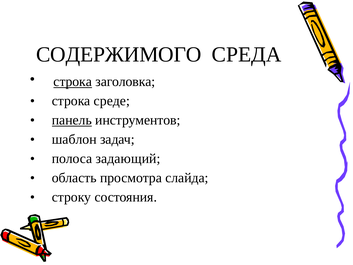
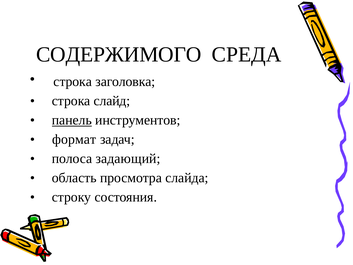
строка underline: present -> none (73, 82)
среде: среде -> слайд (112, 101)
шаблон: шаблон -> формат (74, 139)
